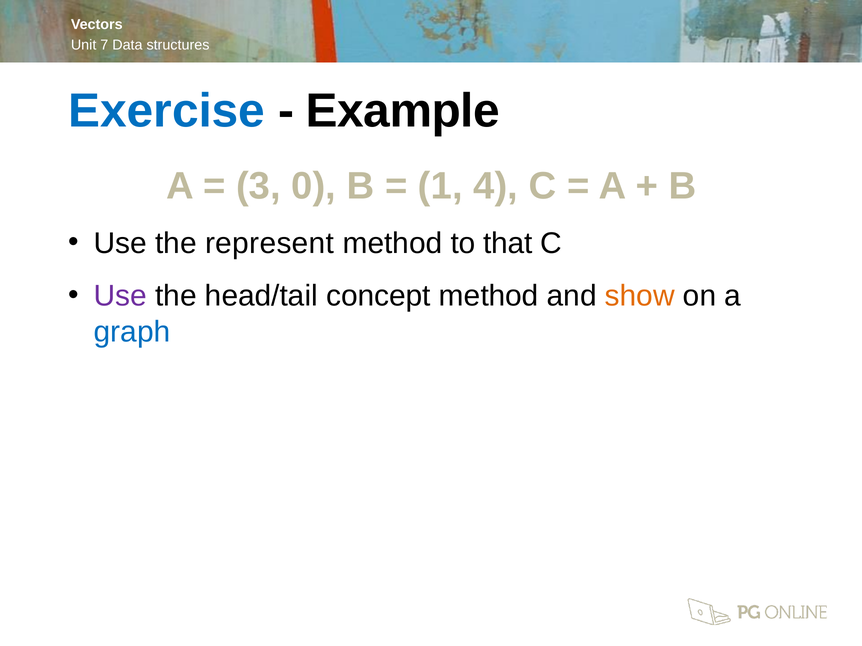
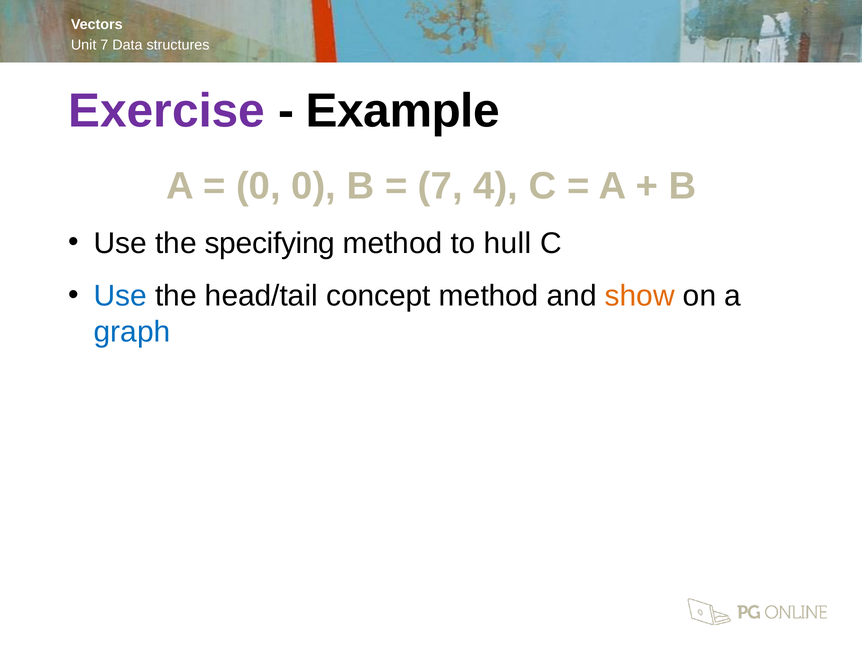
Exercise colour: blue -> purple (167, 111)
3: 3 -> 0 (258, 186)
1: 1 -> 7 (440, 186)
represent: represent -> specifying (270, 243)
that: that -> hull (508, 243)
Use colour: purple -> blue (120, 296)
